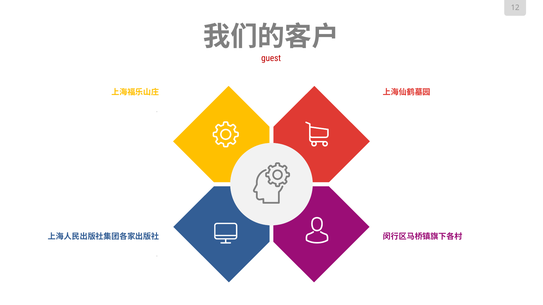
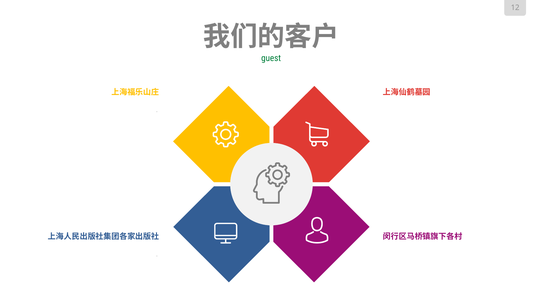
guest colour: red -> green (271, 58)
